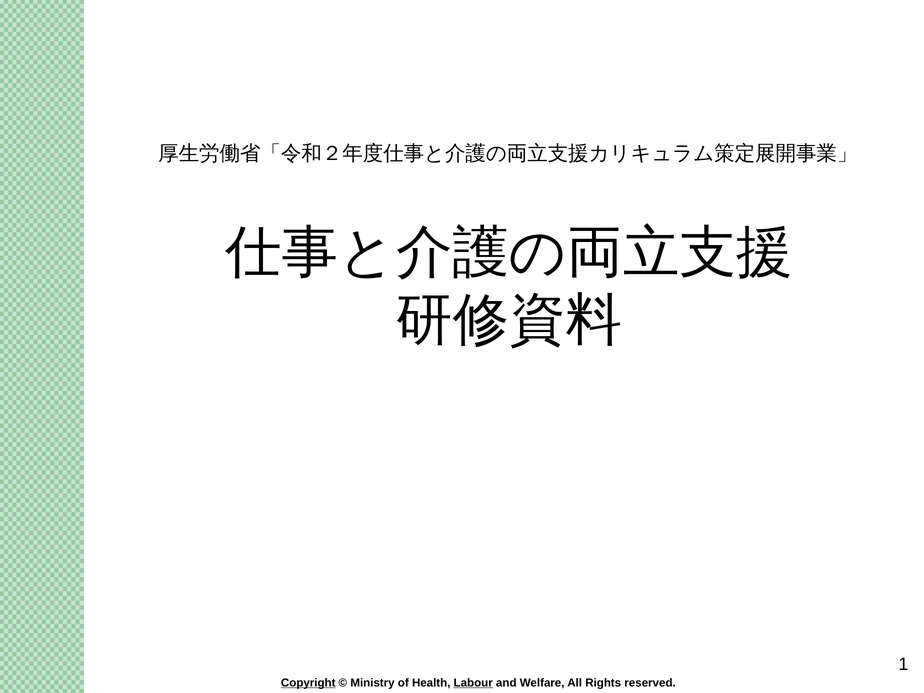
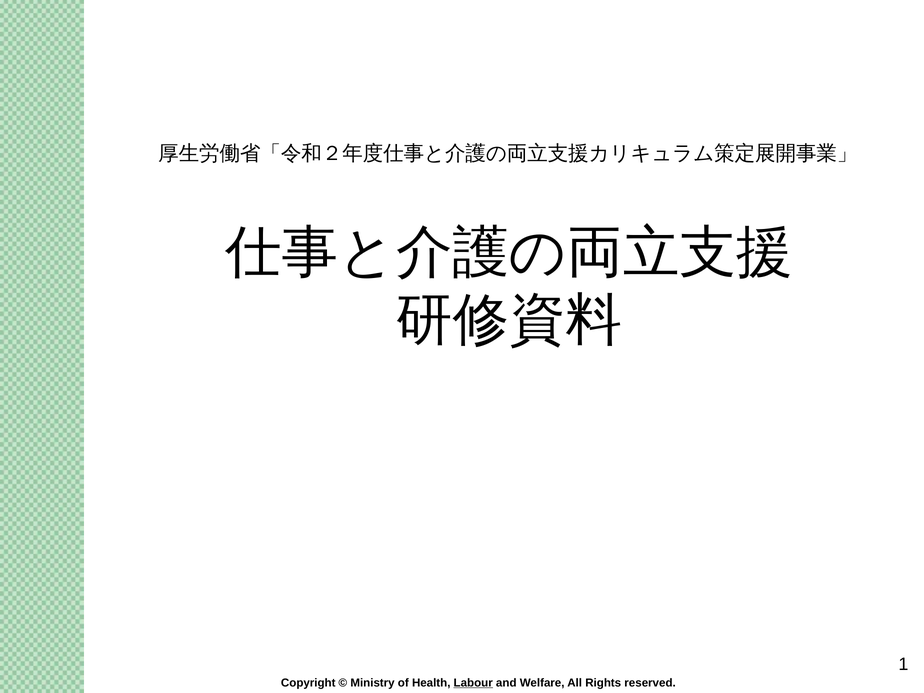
Copyright underline: present -> none (308, 683)
